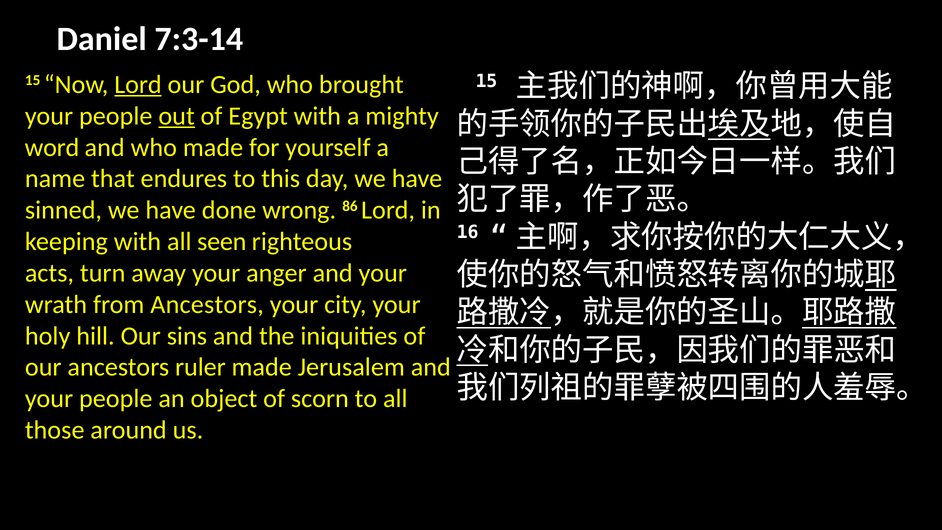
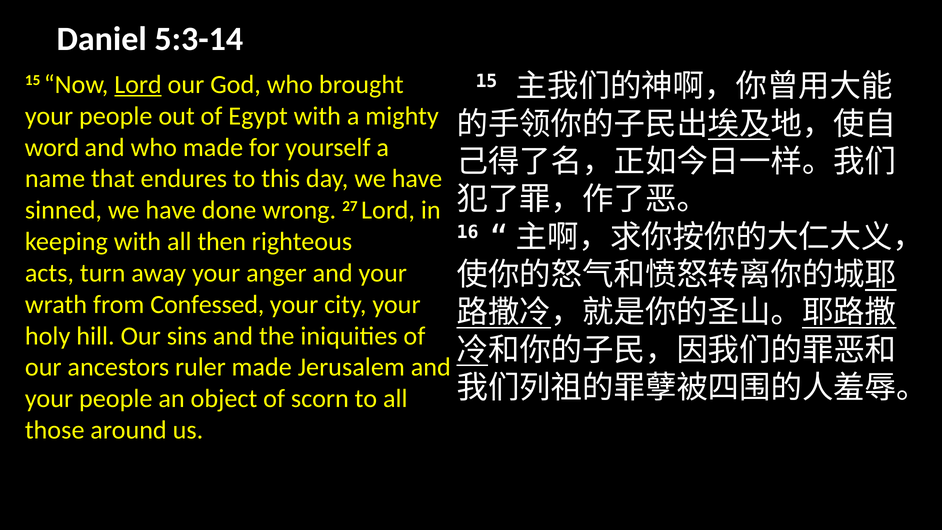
7:3-14: 7:3-14 -> 5:3-14 (199, 39)
out underline: present -> none (177, 116)
86: 86 -> 27 (350, 206)
seen: seen -> then (222, 242)
from Ancestors: Ancestors -> Confessed (207, 304)
